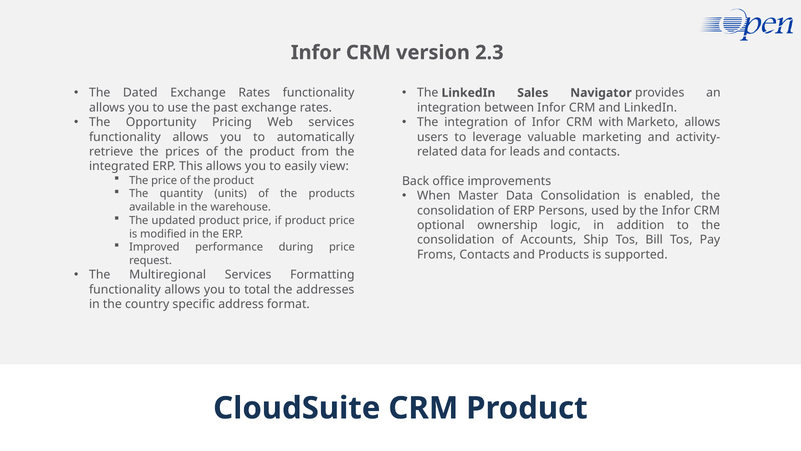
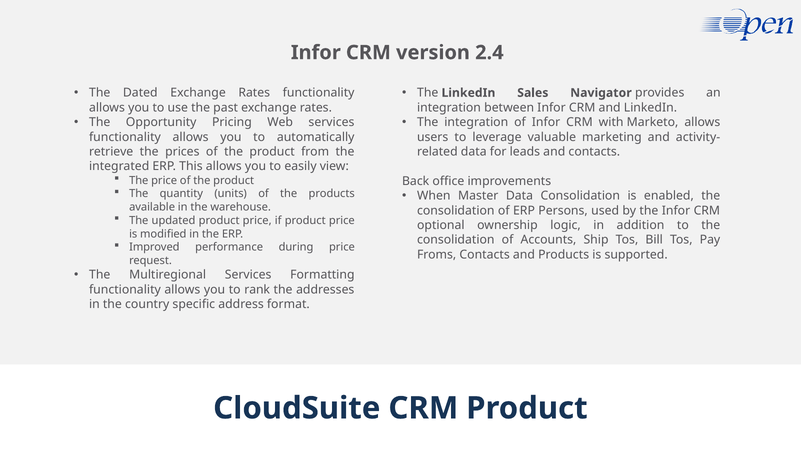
2.3: 2.3 -> 2.4 (489, 53)
total: total -> rank (257, 289)
